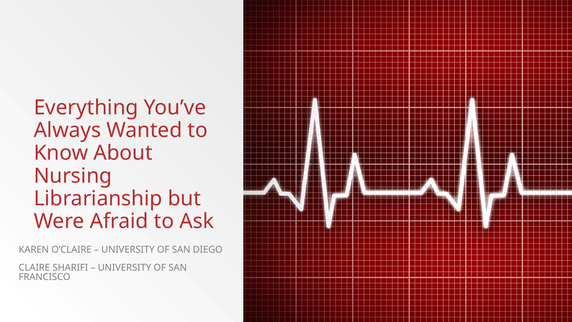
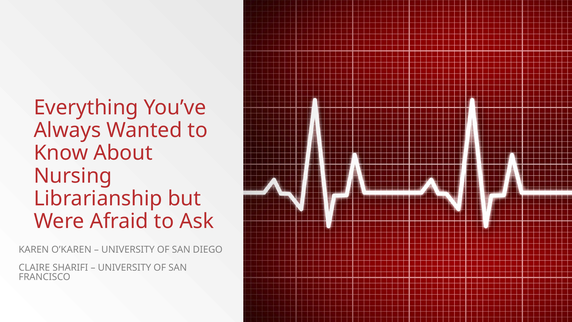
O’CLAIRE: O’CLAIRE -> O’KAREN (71, 250)
